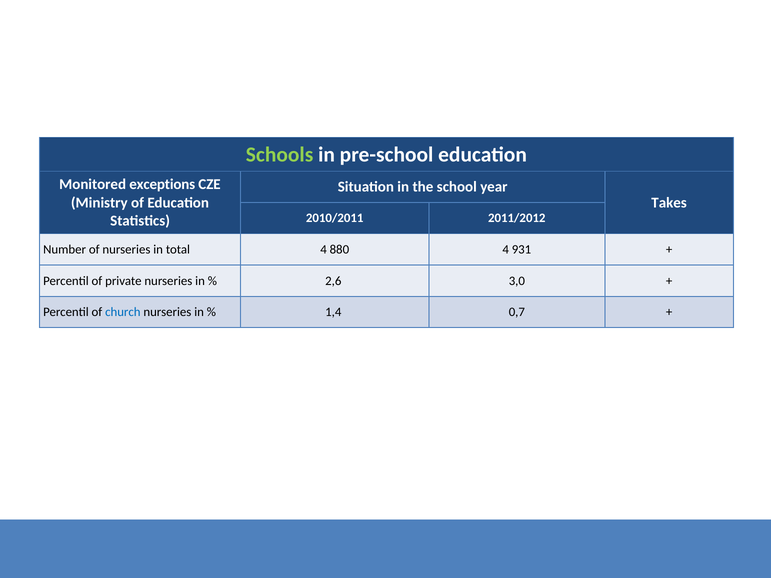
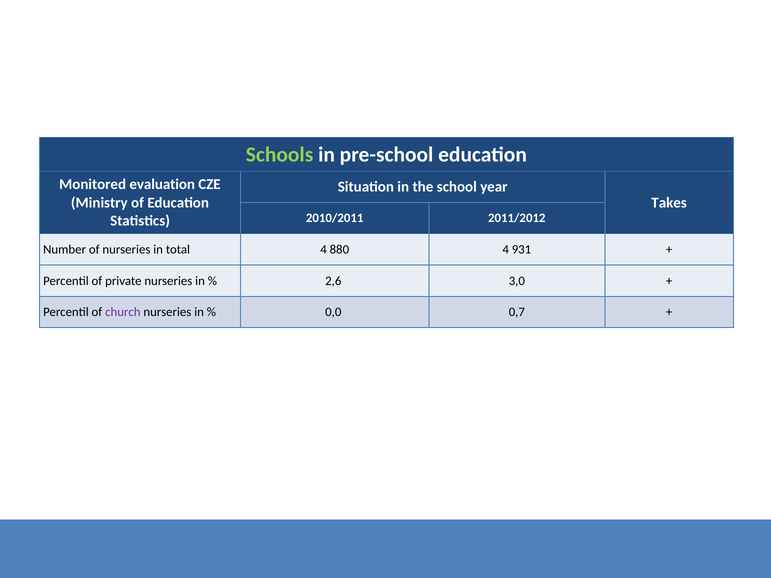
exceptions: exceptions -> evaluation (162, 185)
church colour: blue -> purple (123, 312)
1,4: 1,4 -> 0,0 (333, 312)
